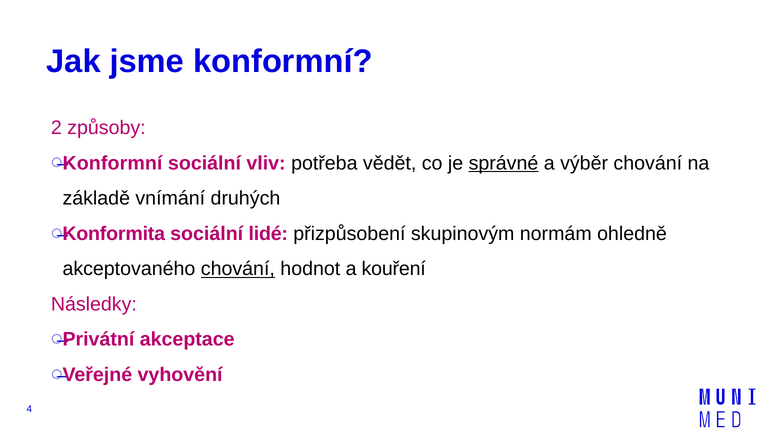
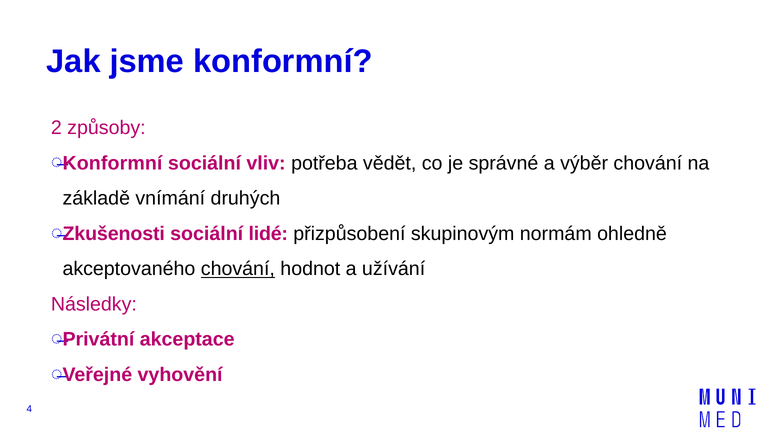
správné underline: present -> none (503, 163)
Konformita: Konformita -> Zkušenosti (114, 234)
kouření: kouření -> užívání (394, 269)
